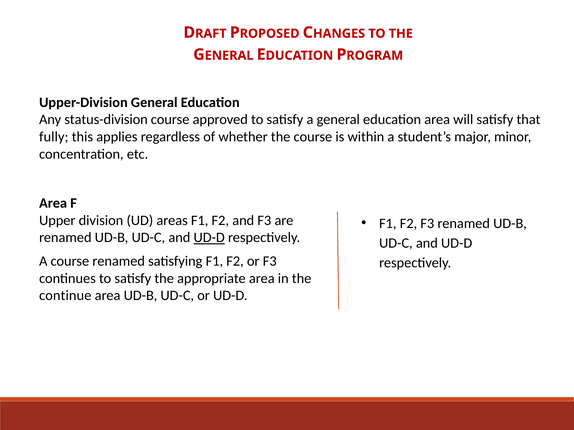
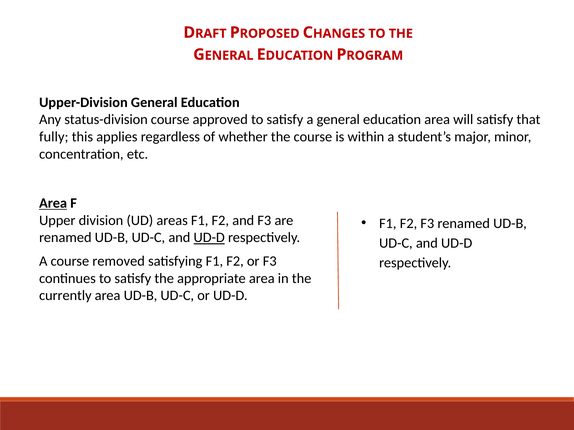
Area underline: none -> present (53, 203)
course renamed: renamed -> removed (119, 261)
continue: continue -> currently (65, 296)
